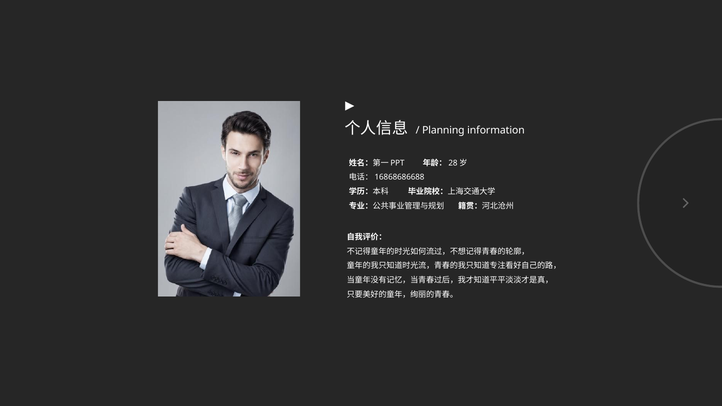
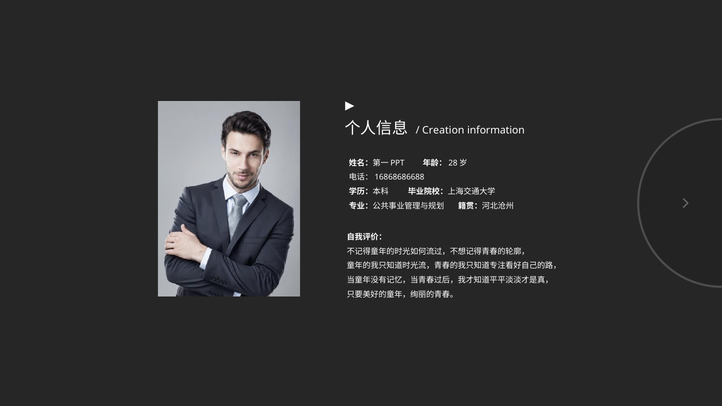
Planning: Planning -> Creation (443, 130)
